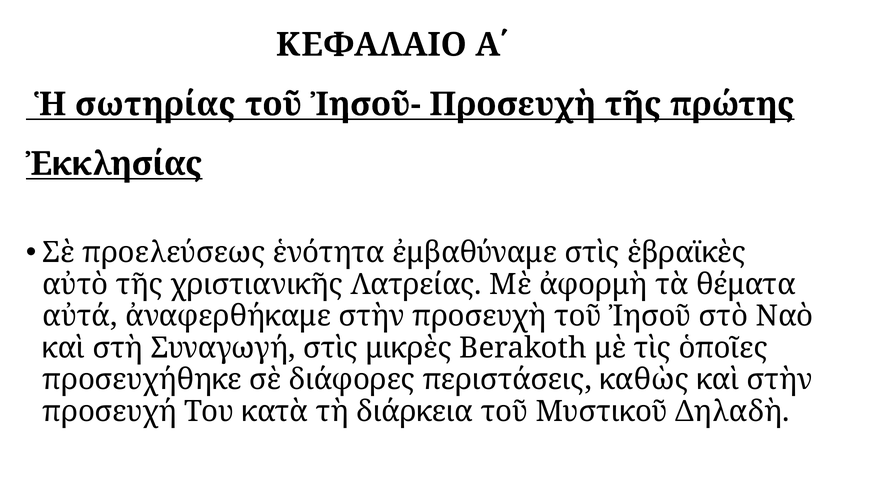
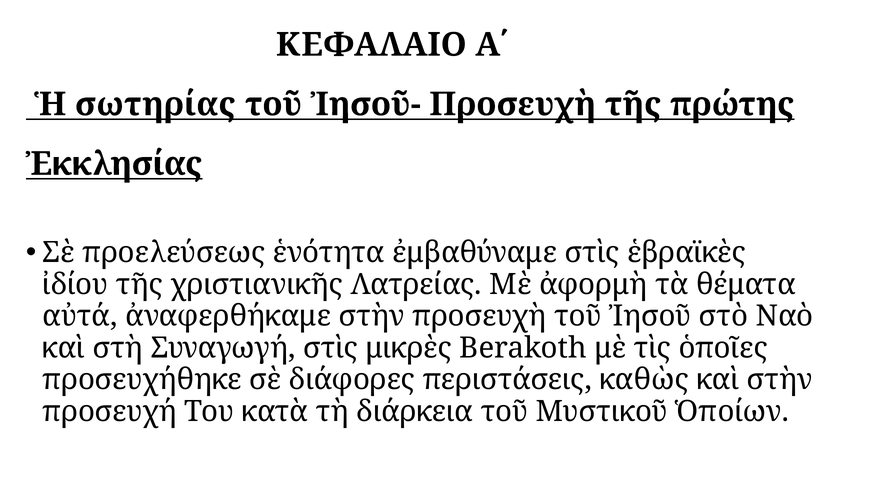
αὐτὸ: αὐτὸ -> ἰδίου (75, 284)
Δηλαδὴ: Δηλαδὴ -> Ὁποίων (732, 411)
